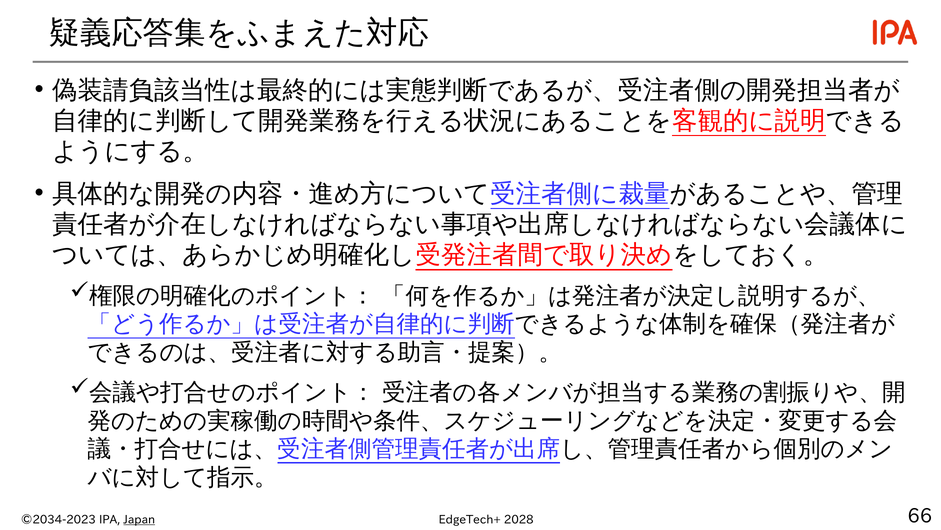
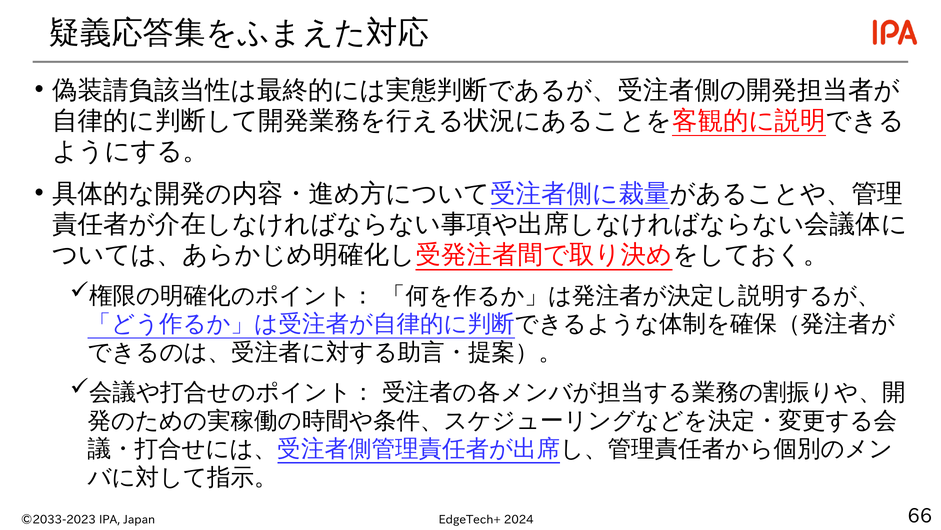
©2034-2023: ©2034-2023 -> ©2033-2023 (58, 519)
Japan underline: present -> none (139, 519)
2028: 2028 -> 2024 (519, 519)
